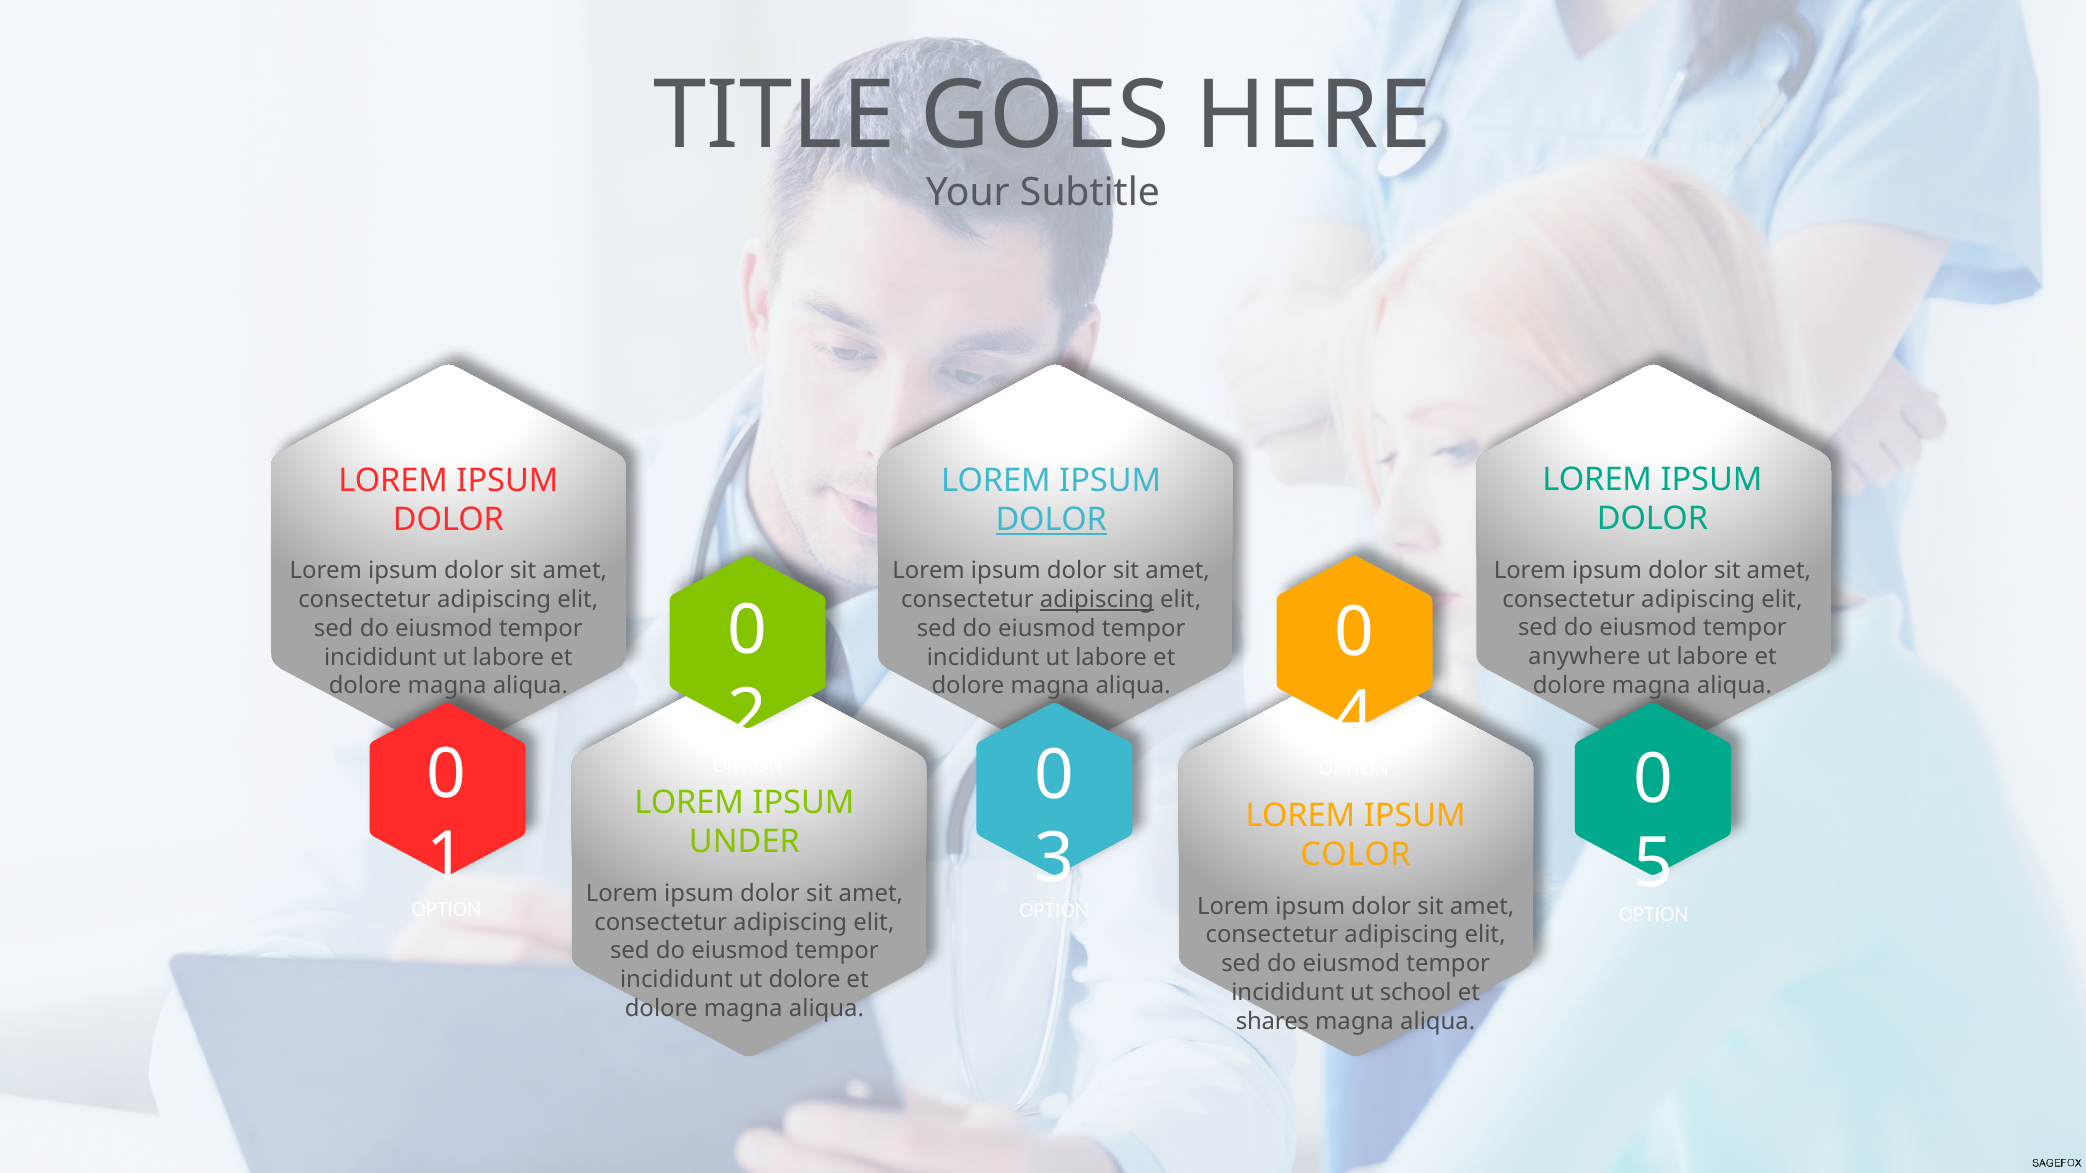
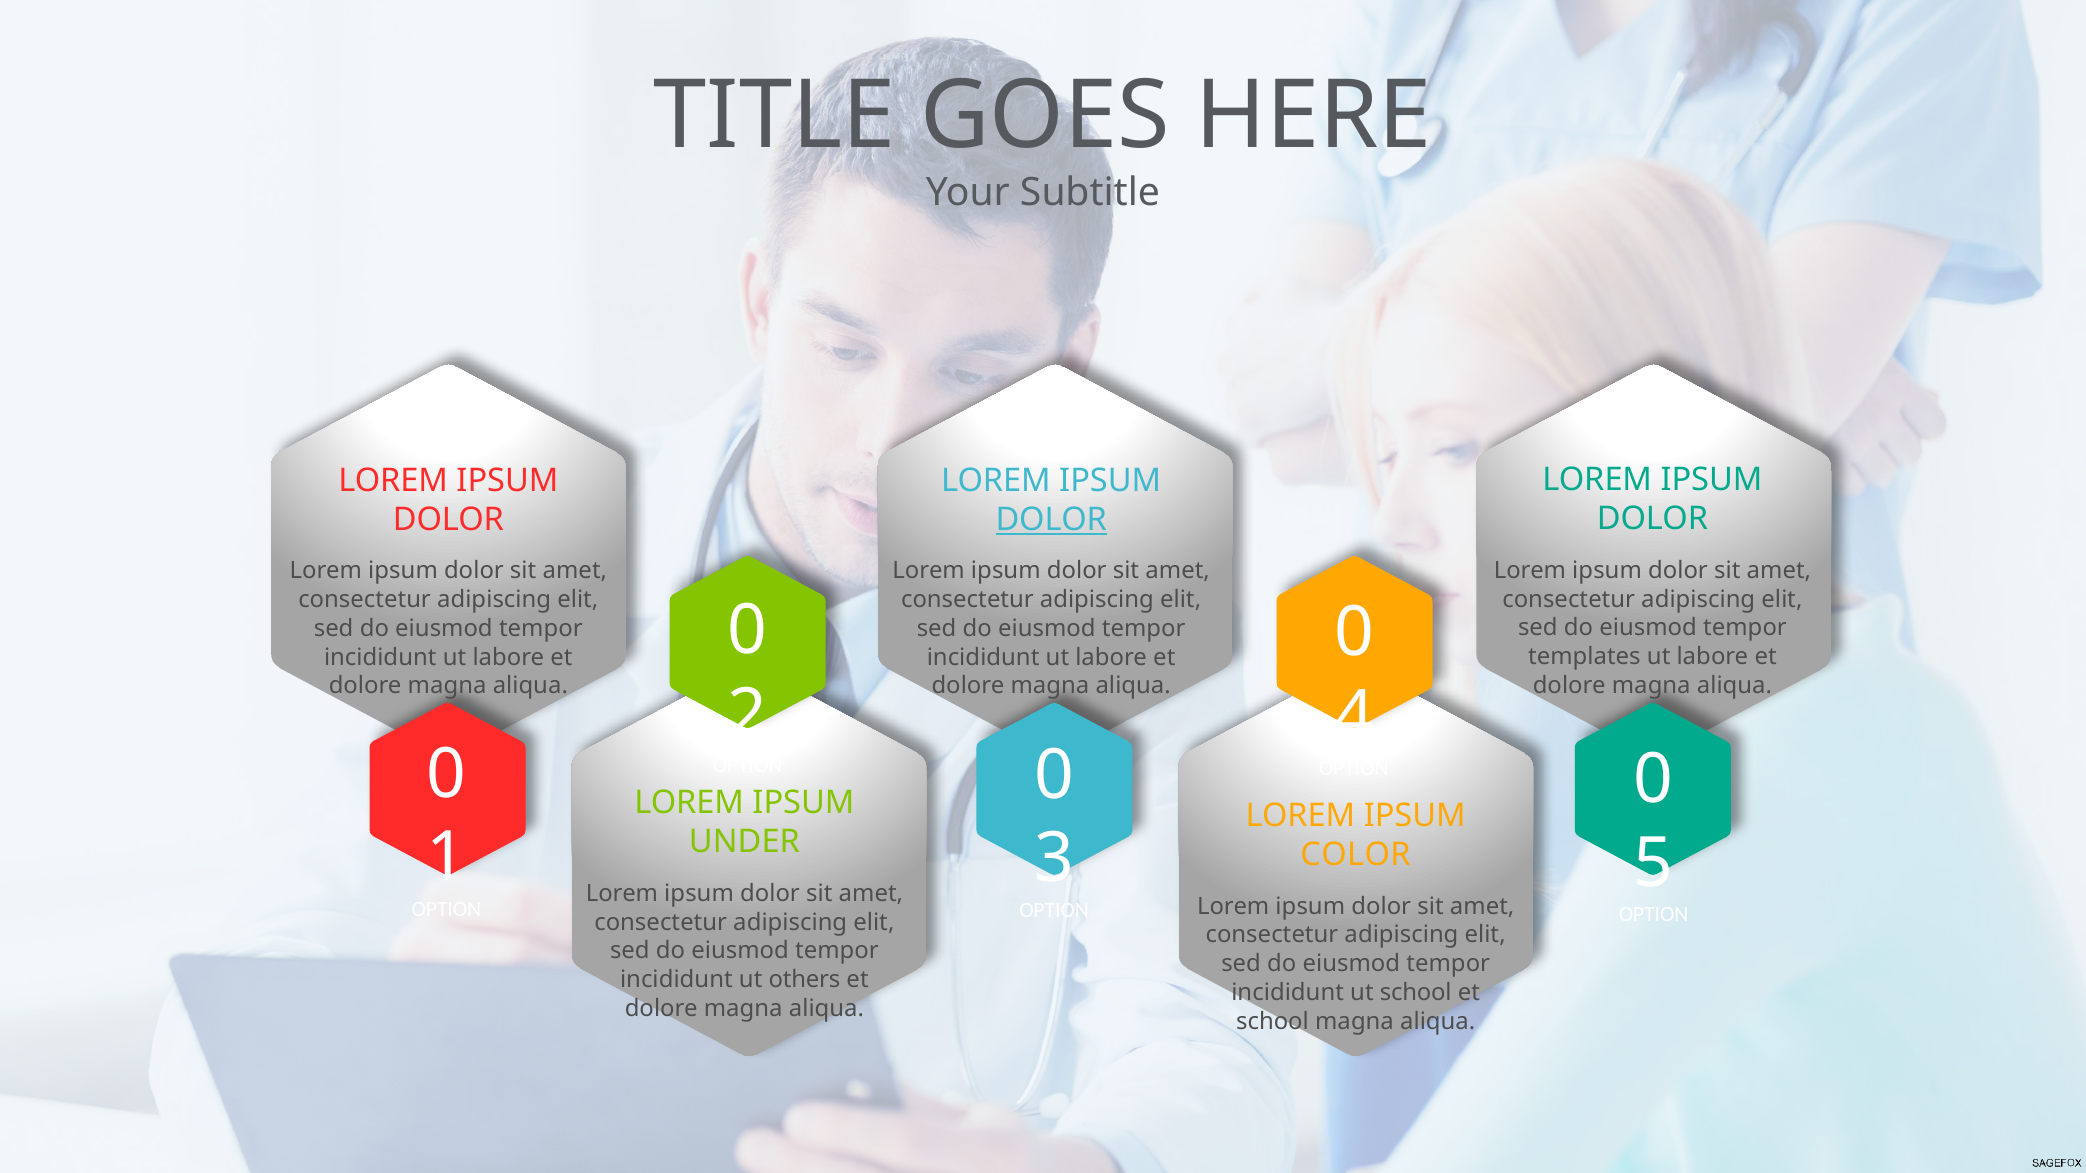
adipiscing underline: present -> none (1097, 600)
anywhere: anywhere -> templates (1584, 657)
ut dolore: dolore -> others (804, 980)
shares: shares -> school (1272, 1021)
